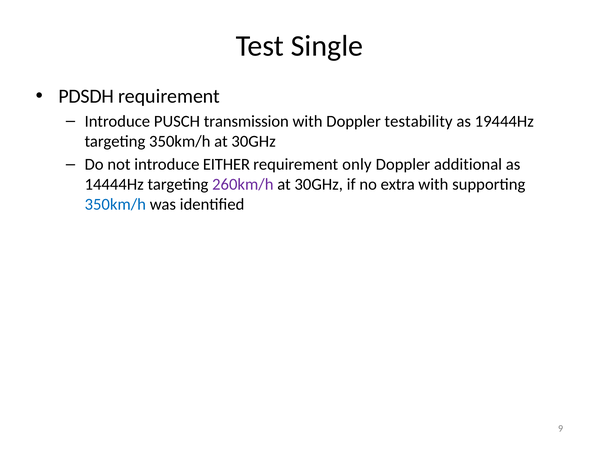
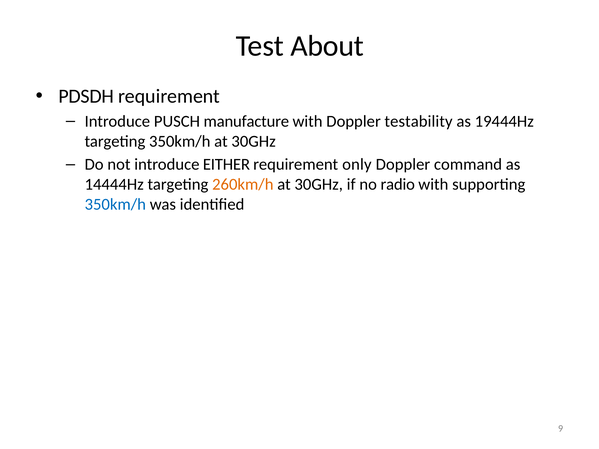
Single: Single -> About (327, 46)
transmission: transmission -> manufacture (246, 121)
additional: additional -> command (468, 165)
260km/h colour: purple -> orange (243, 185)
extra: extra -> radio (398, 185)
